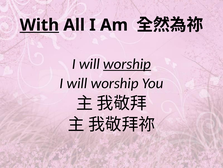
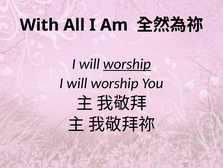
With underline: present -> none (39, 25)
